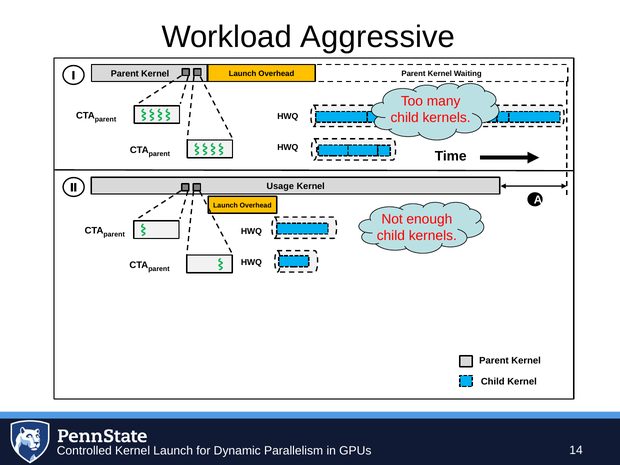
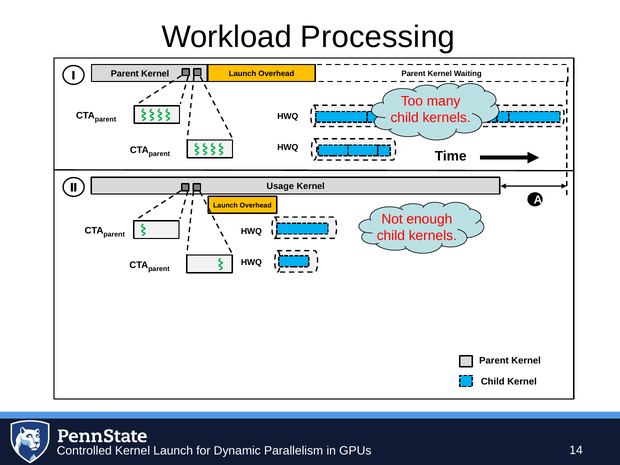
Aggressive: Aggressive -> Processing (378, 37)
